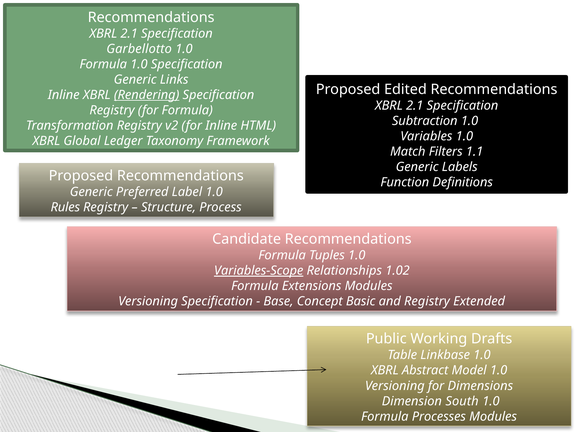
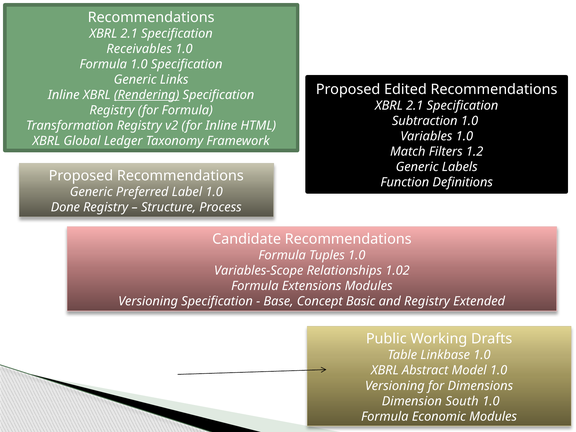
Garbellotto: Garbellotto -> Receivables (139, 49)
1.1: 1.1 -> 1.2 (475, 152)
Rules: Rules -> Done (65, 207)
Variables-Scope underline: present -> none (259, 271)
Processes: Processes -> Economic (439, 416)
